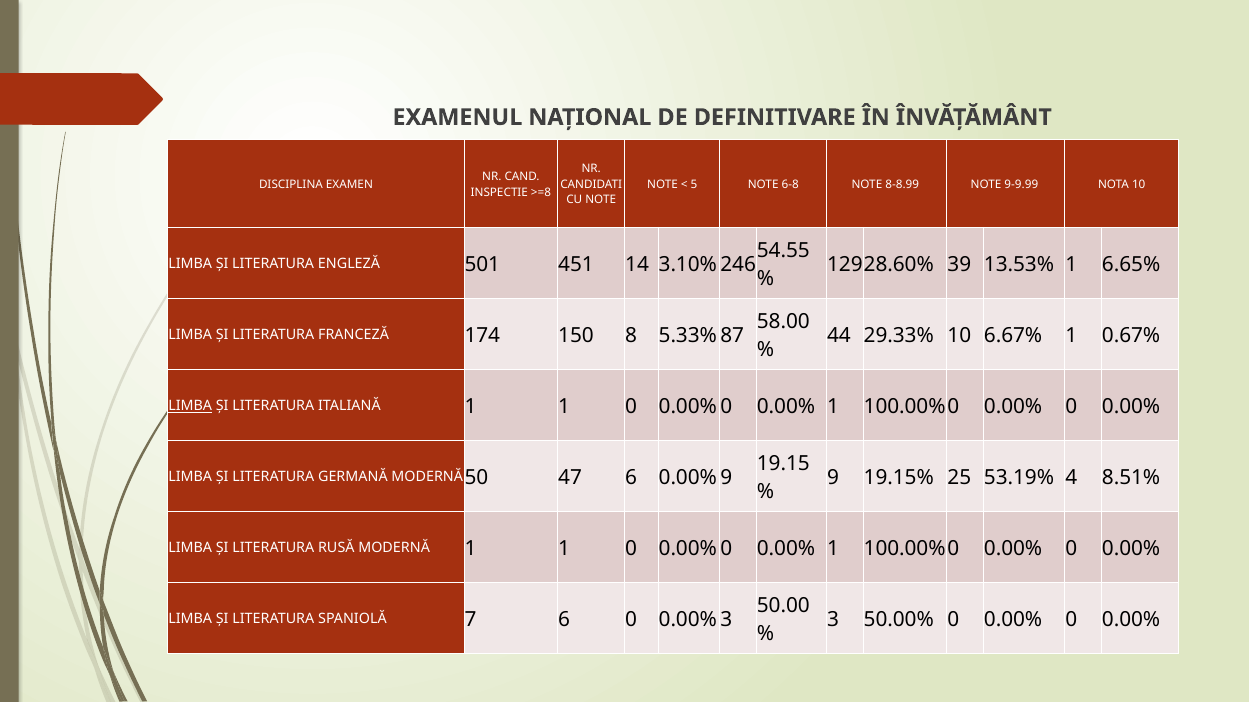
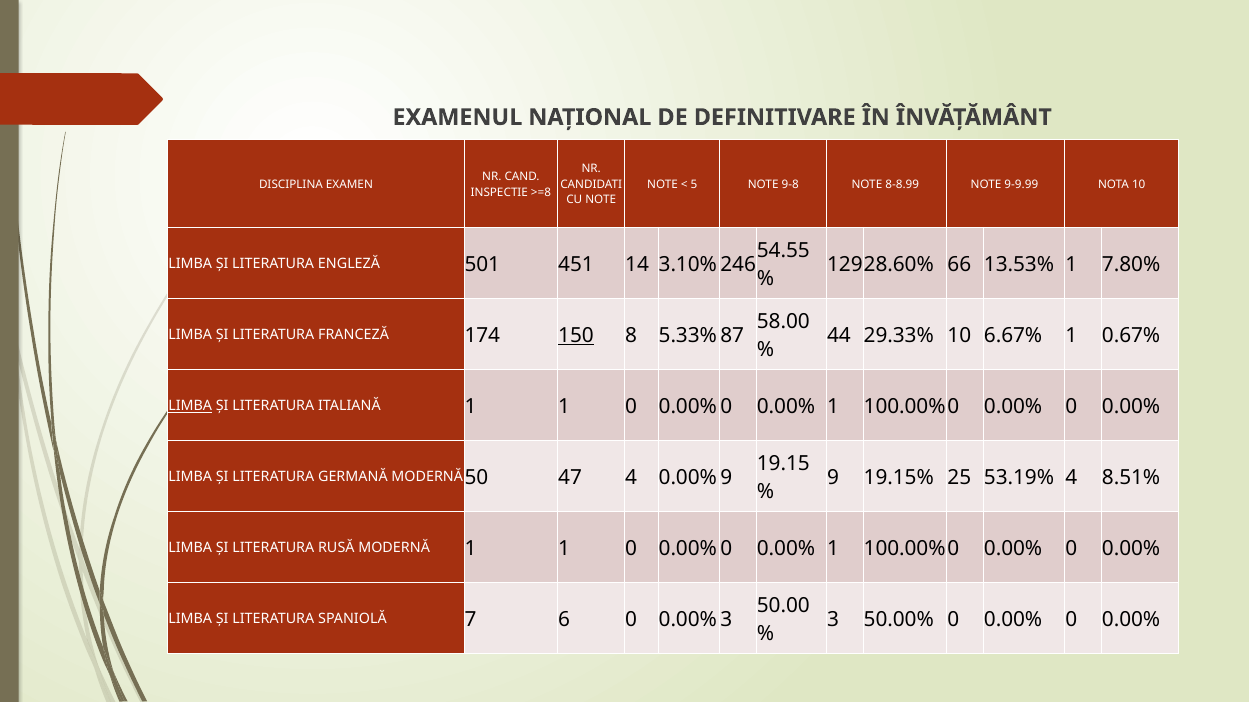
6-8: 6-8 -> 9-8 (790, 184)
39: 39 -> 66 (959, 265)
6.65%: 6.65% -> 7.80% (1131, 265)
150 underline: none -> present (576, 336)
47 6: 6 -> 4 (631, 478)
